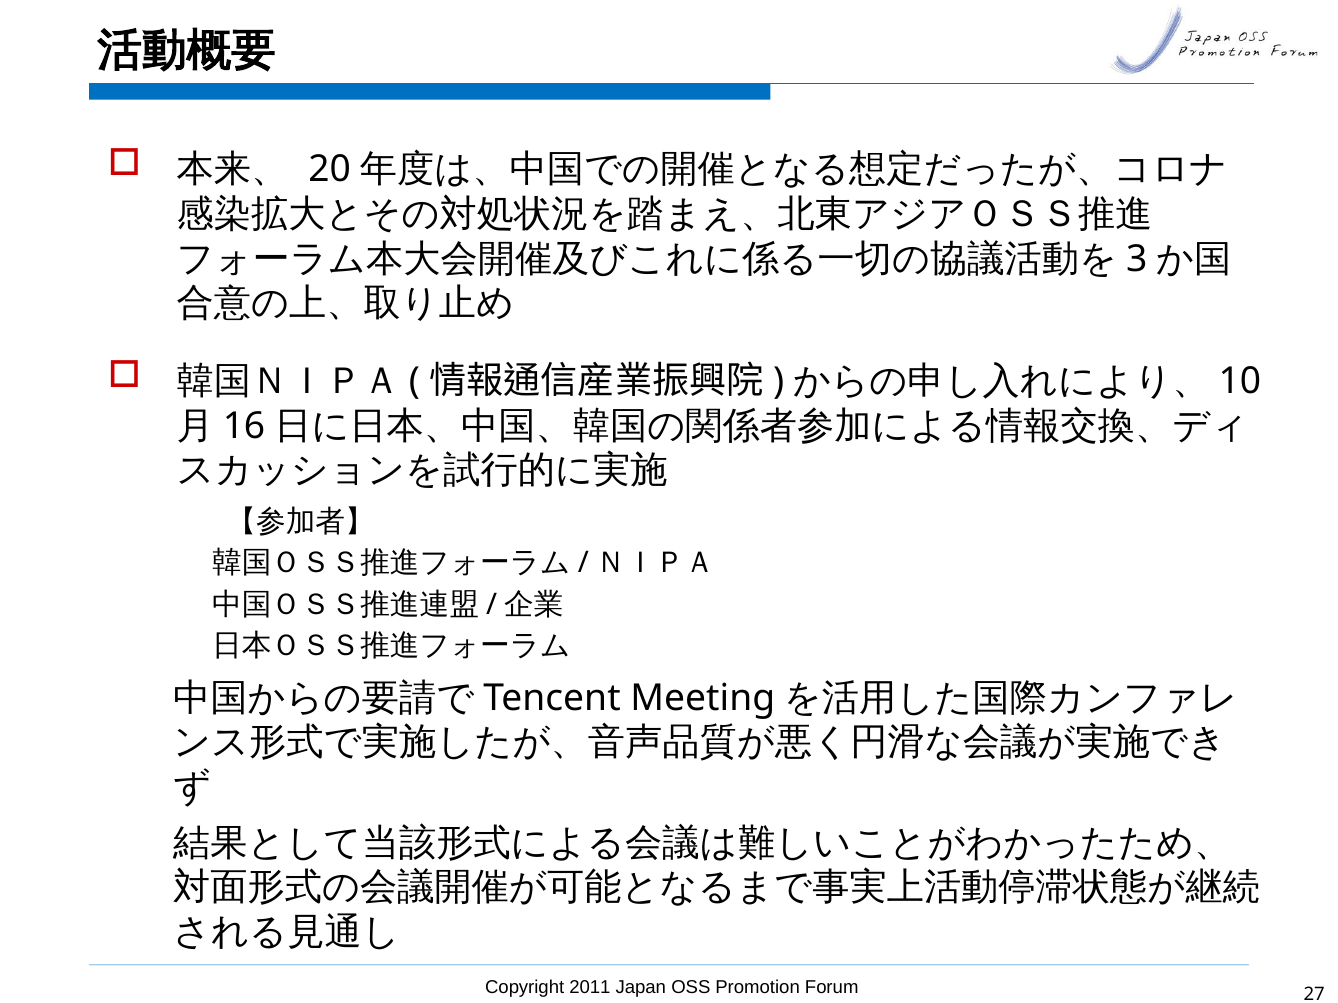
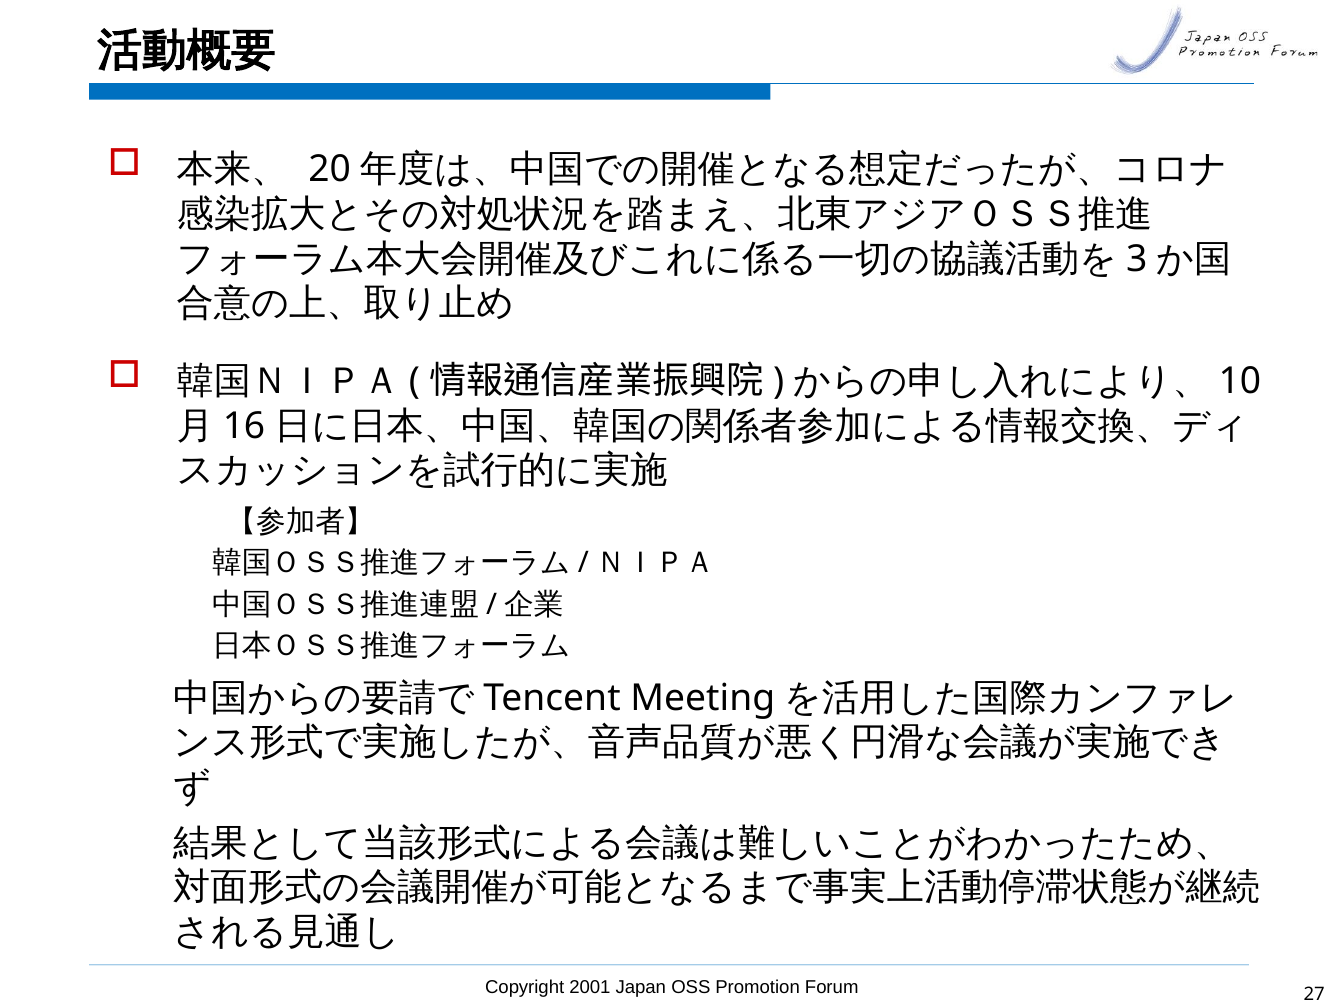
2011: 2011 -> 2001 (590, 988)
